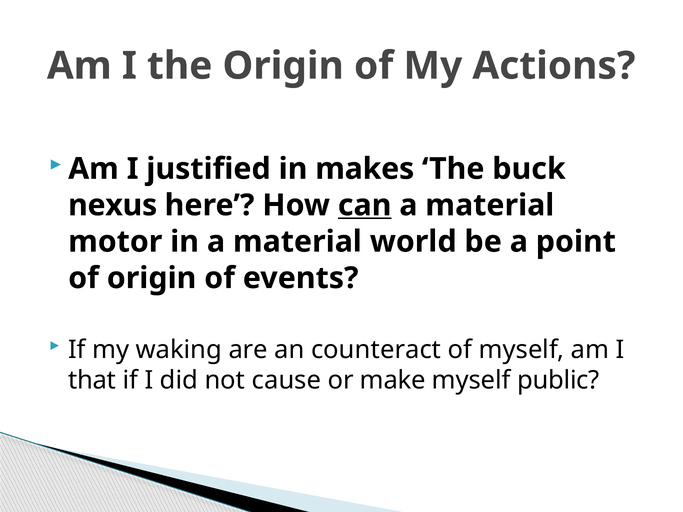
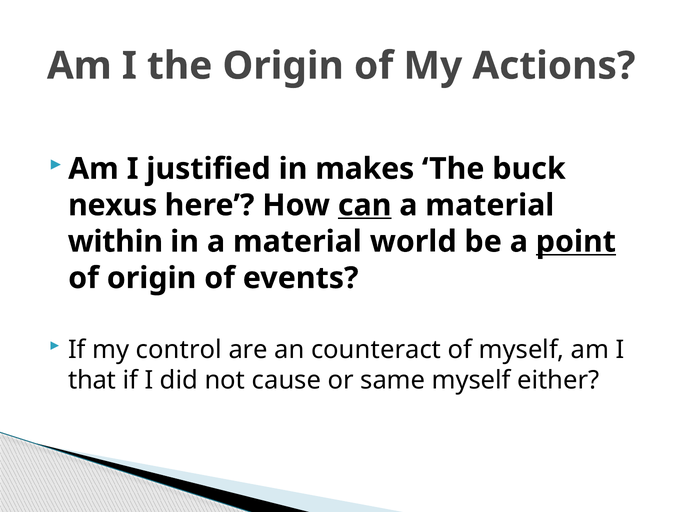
motor: motor -> within (115, 242)
point underline: none -> present (576, 242)
waking: waking -> control (179, 350)
make: make -> same (393, 381)
public: public -> either (558, 381)
